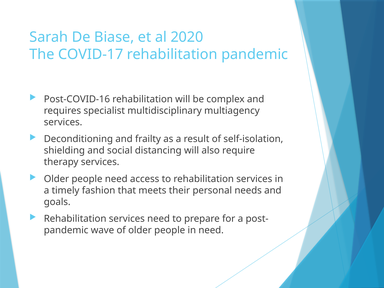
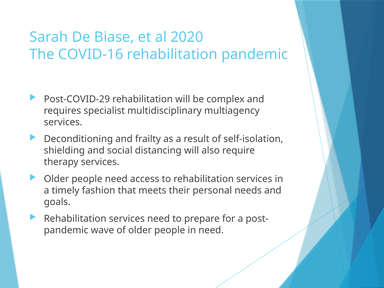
COVID-17: COVID-17 -> COVID-16 (91, 54)
Post-COVID-16: Post-COVID-16 -> Post-COVID-29 (77, 99)
